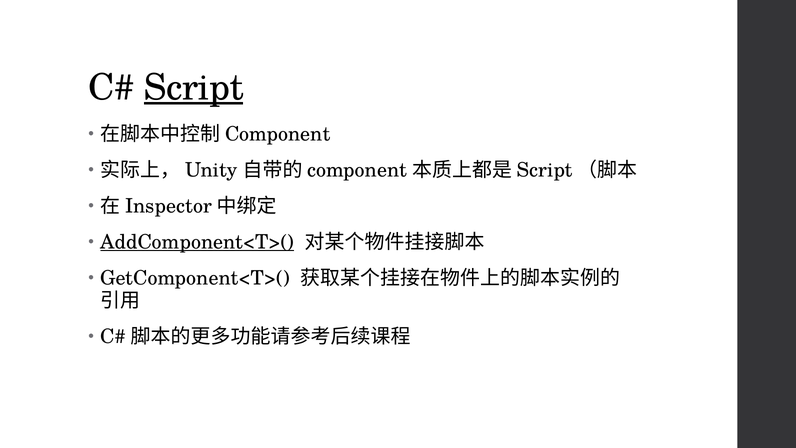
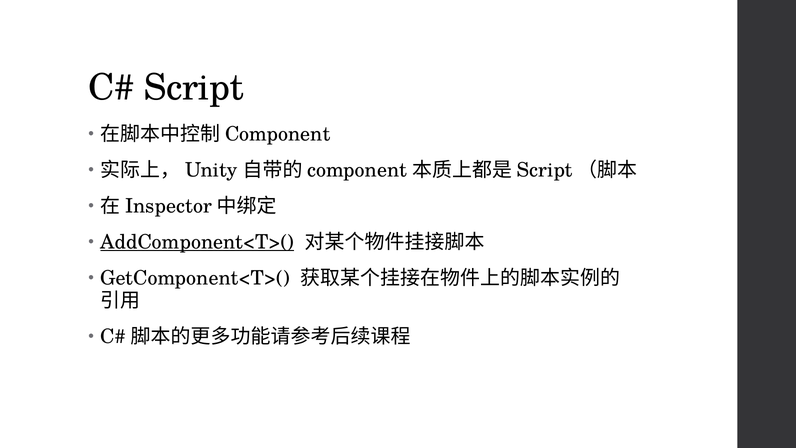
Script underline: present -> none (194, 88)
